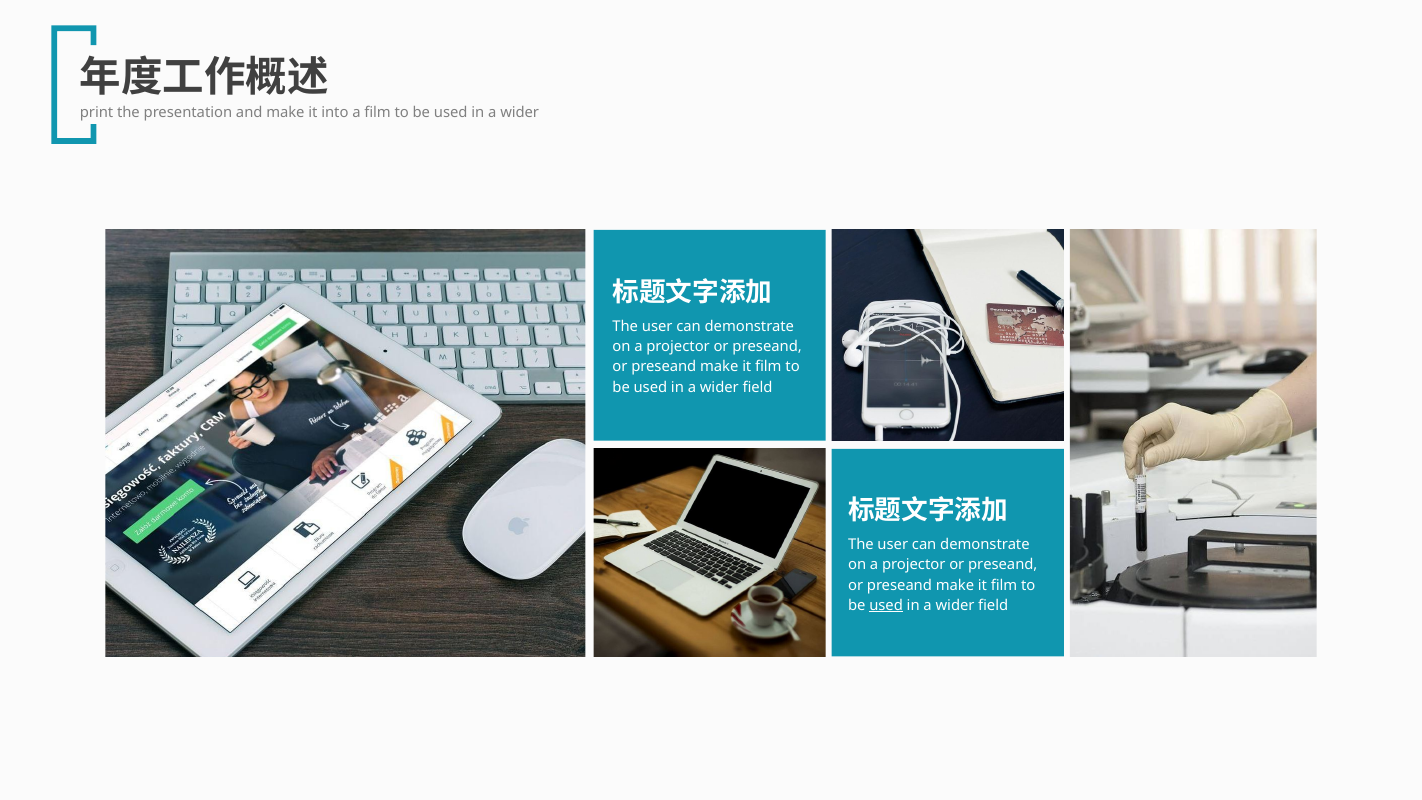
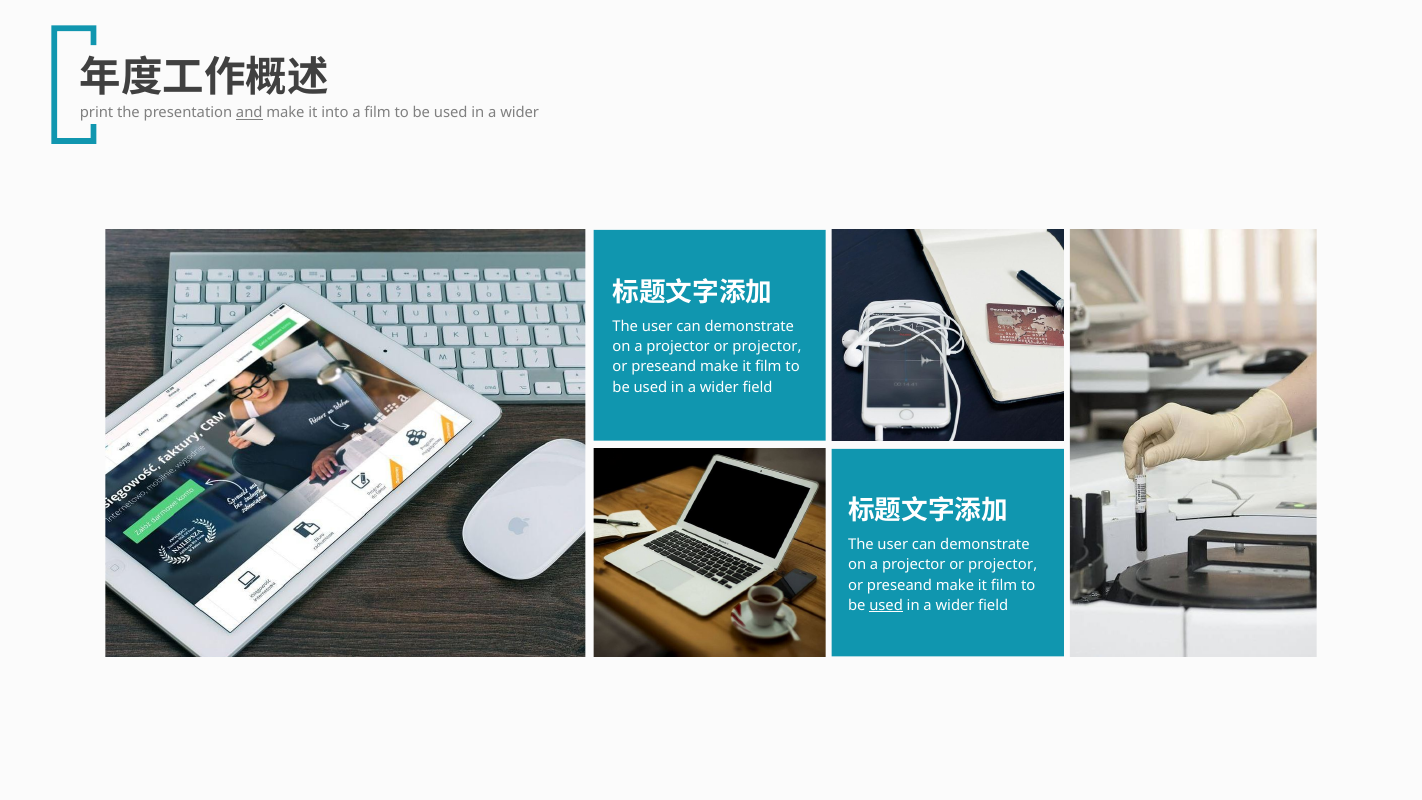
and underline: none -> present (249, 113)
preseand: preseand -> projector (767, 347)
preseand: preseand -> projector (1003, 565)
